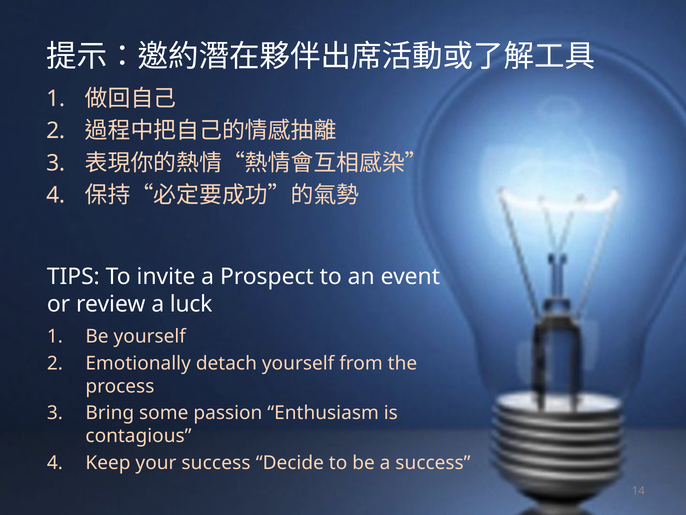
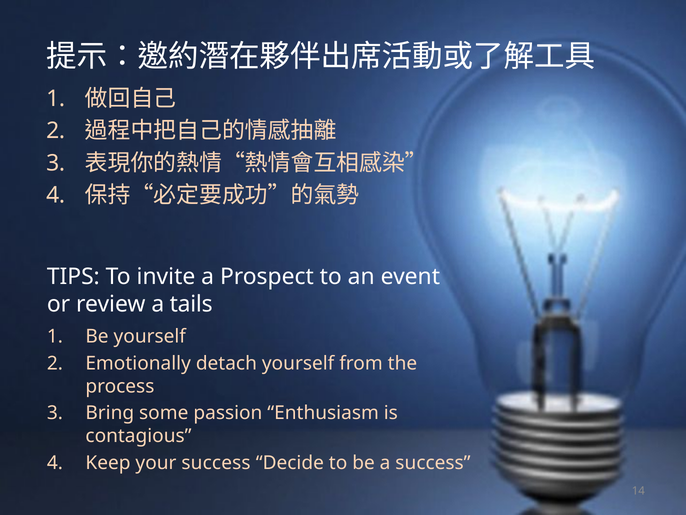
luck: luck -> tails (191, 304)
